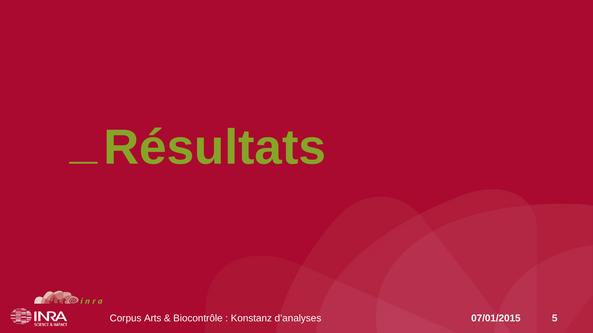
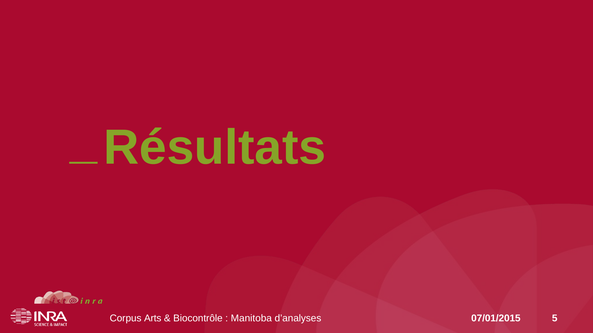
Konstanz: Konstanz -> Manitoba (251, 319)
